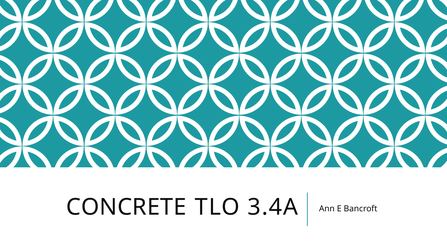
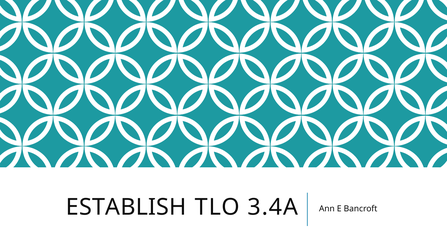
CONCRETE: CONCRETE -> ESTABLISH (126, 208)
